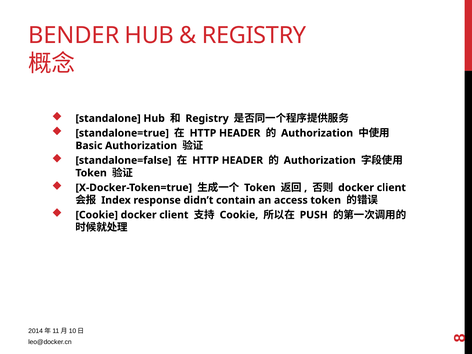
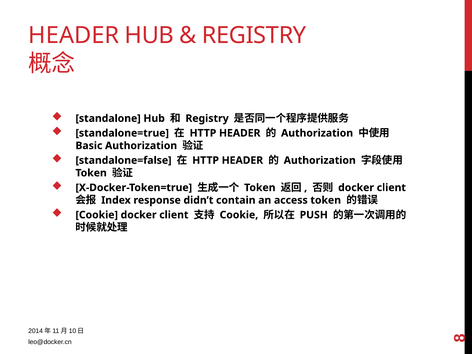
BENDER: BENDER -> HEADER (74, 35)
